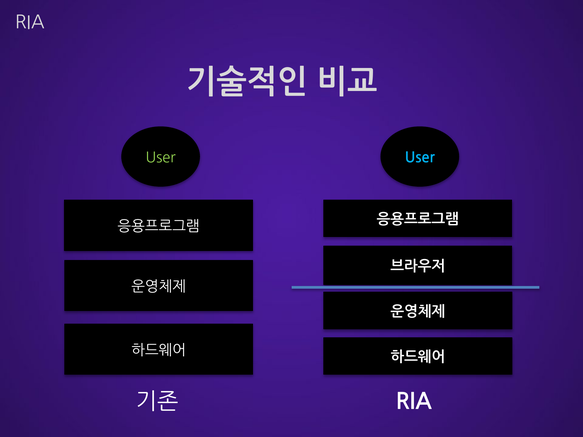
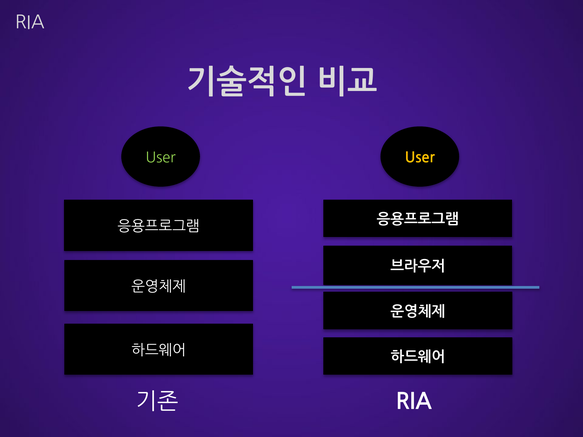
User colour: light blue -> yellow (420, 158)
